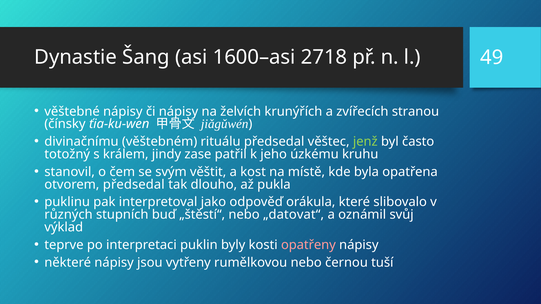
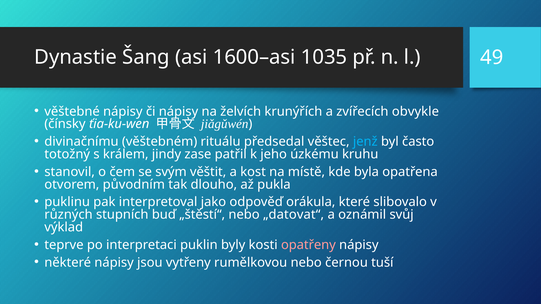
2718: 2718 -> 1035 (324, 57)
stranou: stranou -> obvykle (415, 112)
jenž colour: light green -> light blue (365, 142)
otvorem předsedal: předsedal -> původním (134, 185)
